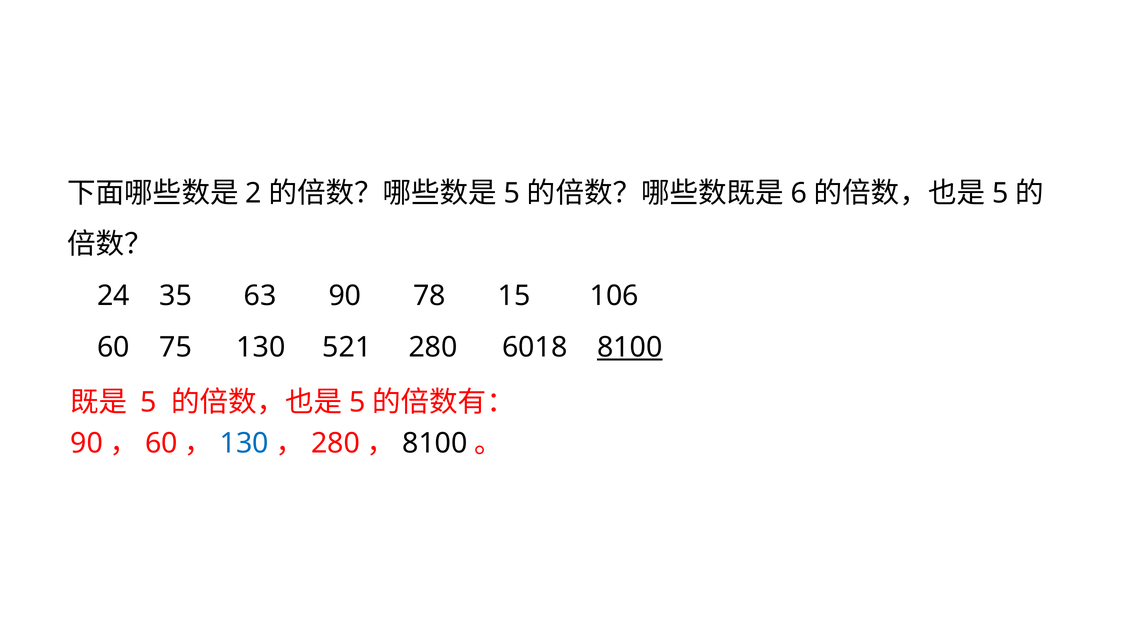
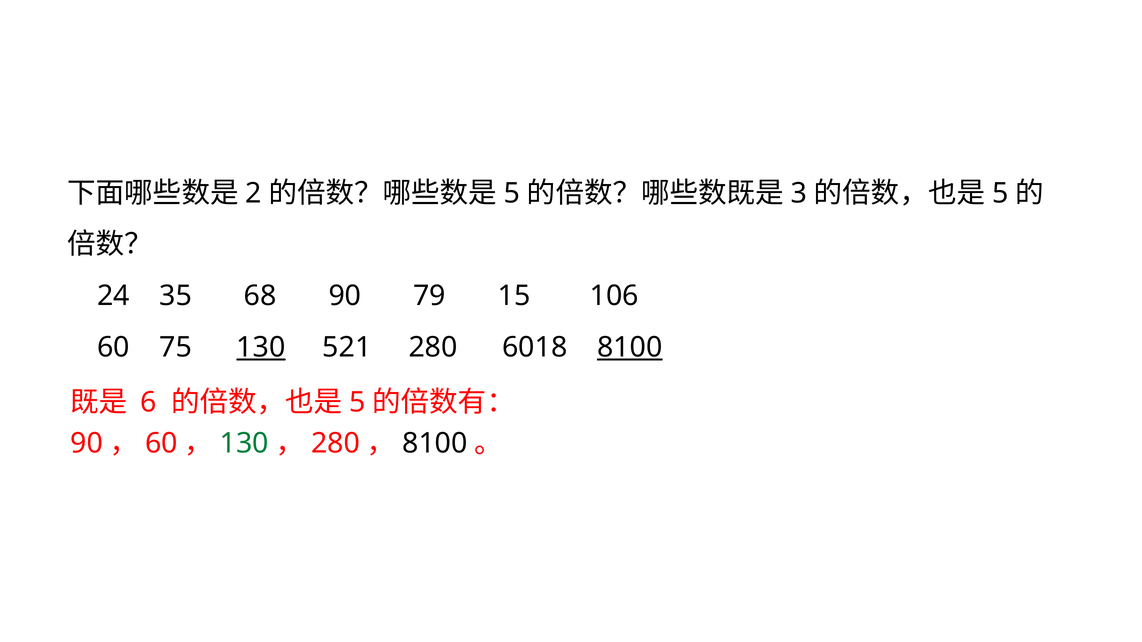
6: 6 -> 3 (799, 193)
63: 63 -> 68 (260, 296)
78: 78 -> 79 (429, 296)
130 underline: none -> present (261, 347)
5: 5 -> 6 (149, 402)
130 colour: blue -> green (244, 444)
